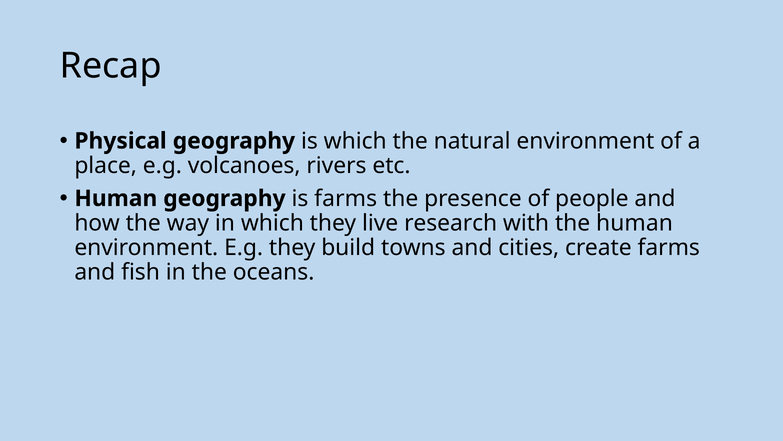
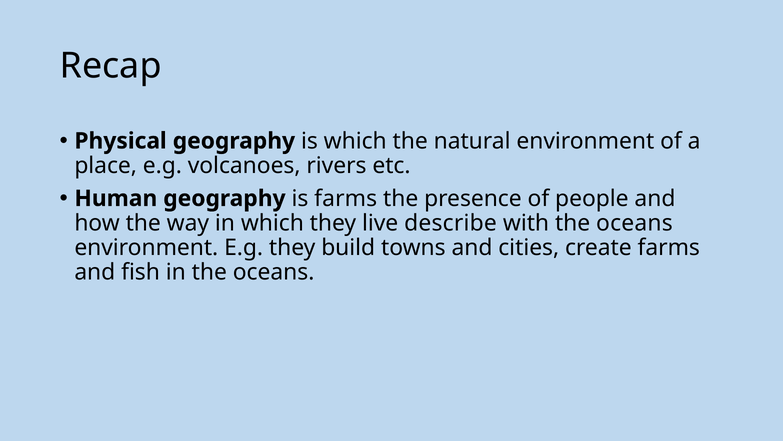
research: research -> describe (450, 223)
with the human: human -> oceans (634, 223)
